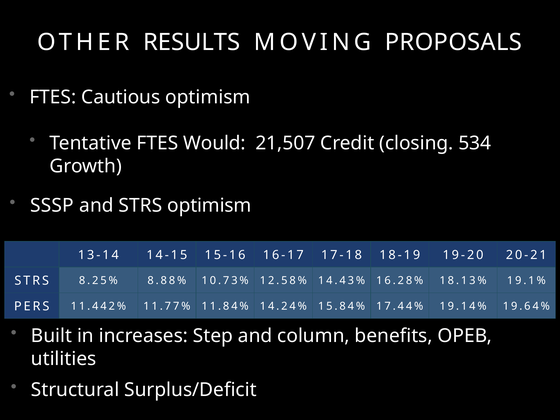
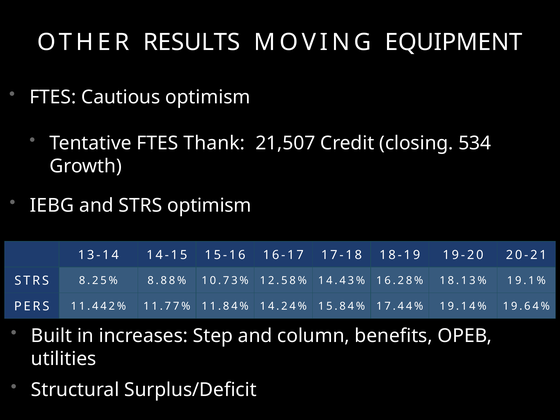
PROPOSALS: PROPOSALS -> EQUIPMENT (454, 42)
Would: Would -> Thank (214, 143)
SSSP: SSSP -> IEBG (52, 205)
